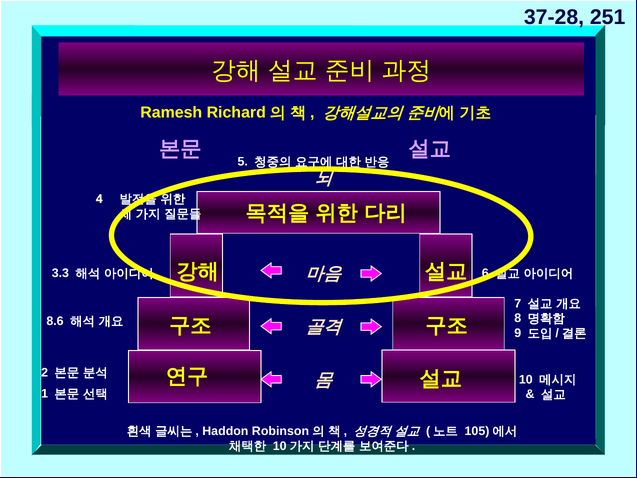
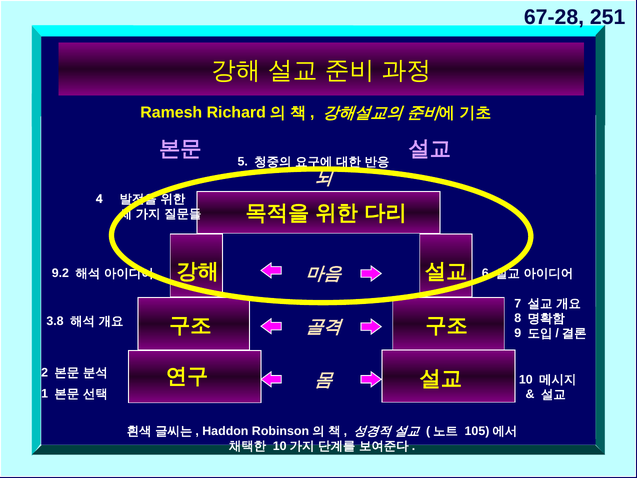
37-28: 37-28 -> 67-28 (554, 17)
3.3: 3.3 -> 9.2 (60, 273)
8.6: 8.6 -> 3.8 (55, 321)
